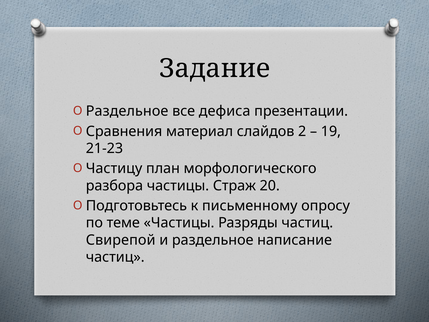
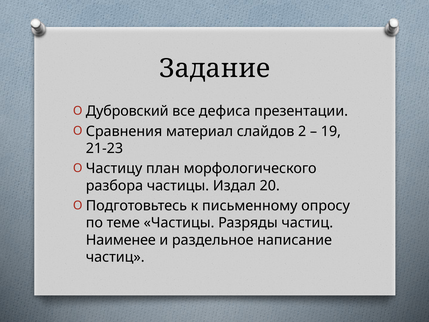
Раздельное: Раздельное -> Дубровский (127, 111)
Страж: Страж -> Издал (234, 186)
Свирепой: Свирепой -> Наименее (121, 240)
